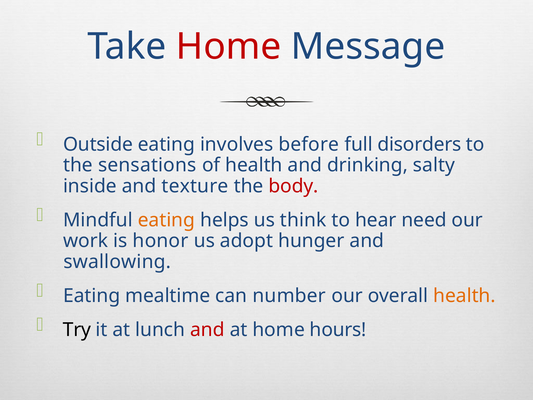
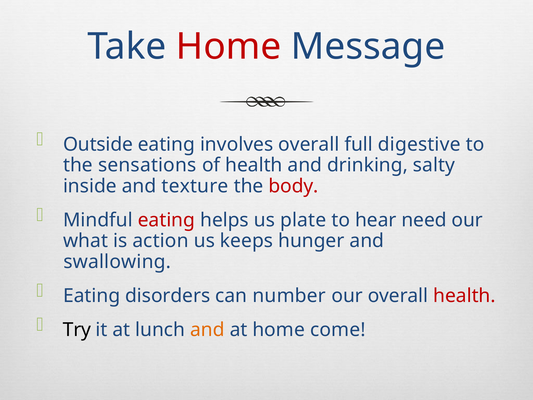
involves before: before -> overall (309, 144)
disorders: disorders -> digestive (419, 144)
eating colour: orange -> red (166, 220)
think: think -> plate (303, 220)
work: work -> what (86, 241)
honor: honor -> action (161, 241)
adopt: adopt -> keeps (247, 241)
mealtime: mealtime -> disorders (168, 296)
health colour: orange -> red (464, 296)
and colour: red -> orange (207, 330)
hours: hours -> come (338, 330)
